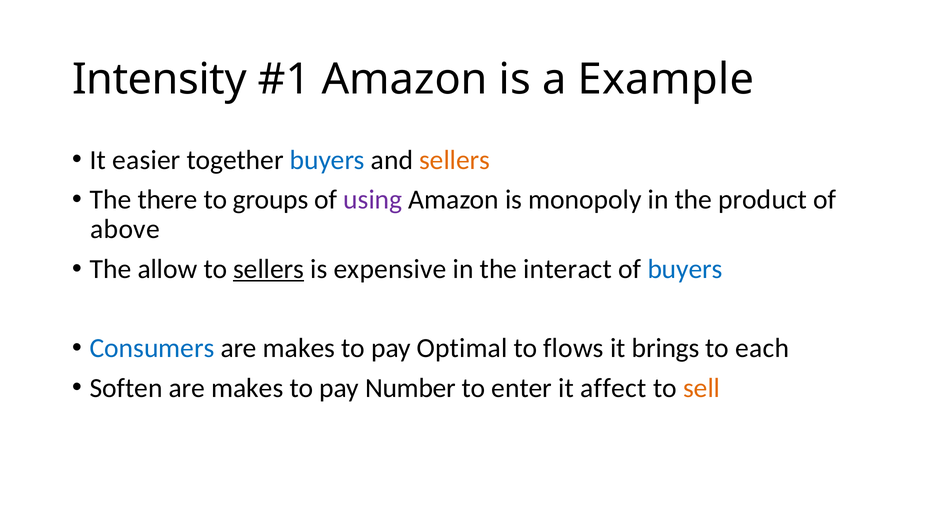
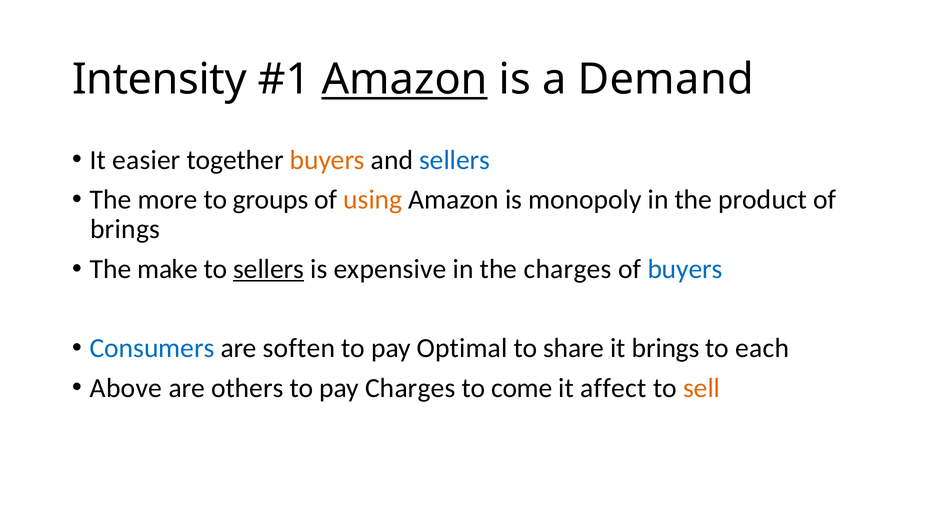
Amazon underline: none -> present (405, 79)
Example: Example -> Demand (666, 79)
buyers colour: blue -> orange (327, 160)
sellers colour: orange -> blue (455, 160)
there: there -> more (167, 200)
using colour: purple -> orange (373, 200)
above: above -> brings (125, 229)
allow: allow -> make (168, 269)
the interact: interact -> charges (568, 269)
makes: makes -> soften (299, 348)
flows: flows -> share (574, 348)
Soften: Soften -> Above (126, 388)
makes: makes -> others (247, 388)
pay Number: Number -> Charges (410, 388)
enter: enter -> come (522, 388)
